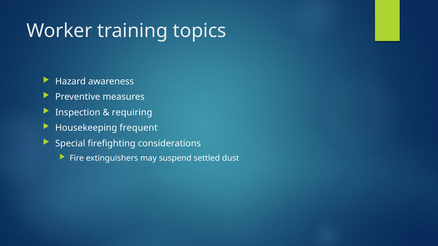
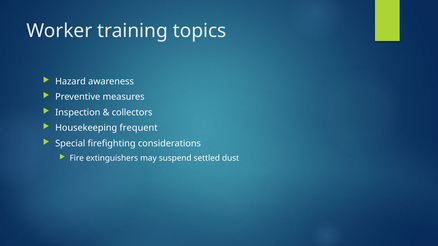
requiring: requiring -> collectors (132, 113)
